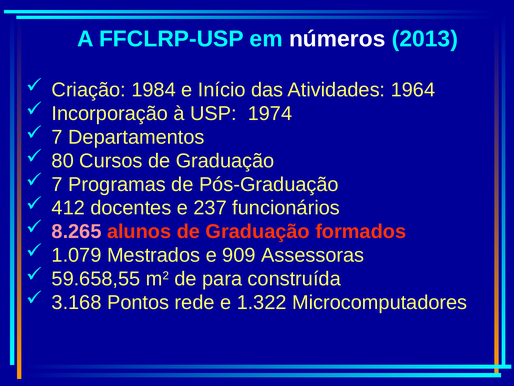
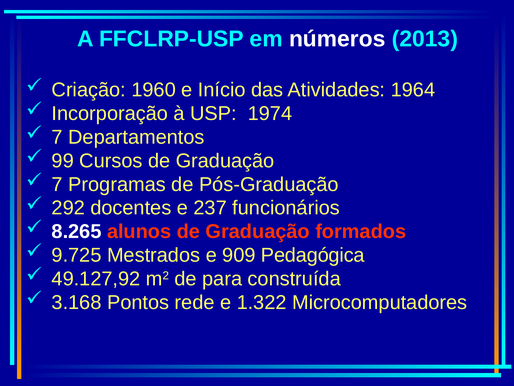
1984: 1984 -> 1960 (154, 90)
80: 80 -> 99 (63, 161)
412: 412 -> 292 (68, 208)
8.265 colour: pink -> white (77, 231)
1.079: 1.079 -> 9.725 (77, 255)
Assessoras: Assessoras -> Pedagógica (313, 255)
59.658,55: 59.658,55 -> 49.127,92 (96, 279)
